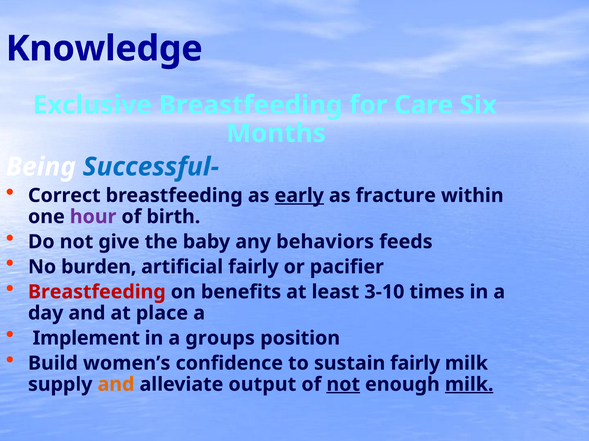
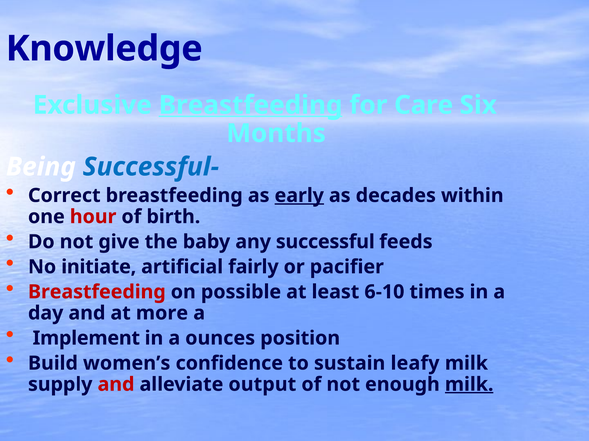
Breastfeeding underline: none -> present (251, 105)
fracture: fracture -> decades (396, 196)
hour colour: purple -> red (93, 217)
behaviors: behaviors -> successful (325, 242)
burden: burden -> initiate (99, 267)
benefits: benefits -> possible (241, 292)
3-10: 3-10 -> 6-10 (384, 292)
place: place -> more (162, 314)
groups: groups -> ounces (220, 339)
sustain fairly: fairly -> leafy (415, 364)
and colour: orange -> red (116, 385)
not underline: present -> none (343, 385)
